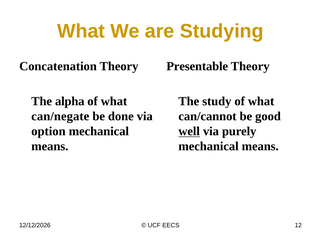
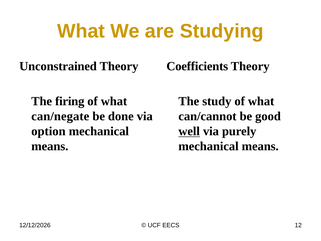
Concatenation: Concatenation -> Unconstrained (58, 66)
Presentable: Presentable -> Coefficients (197, 66)
alpha: alpha -> firing (70, 101)
